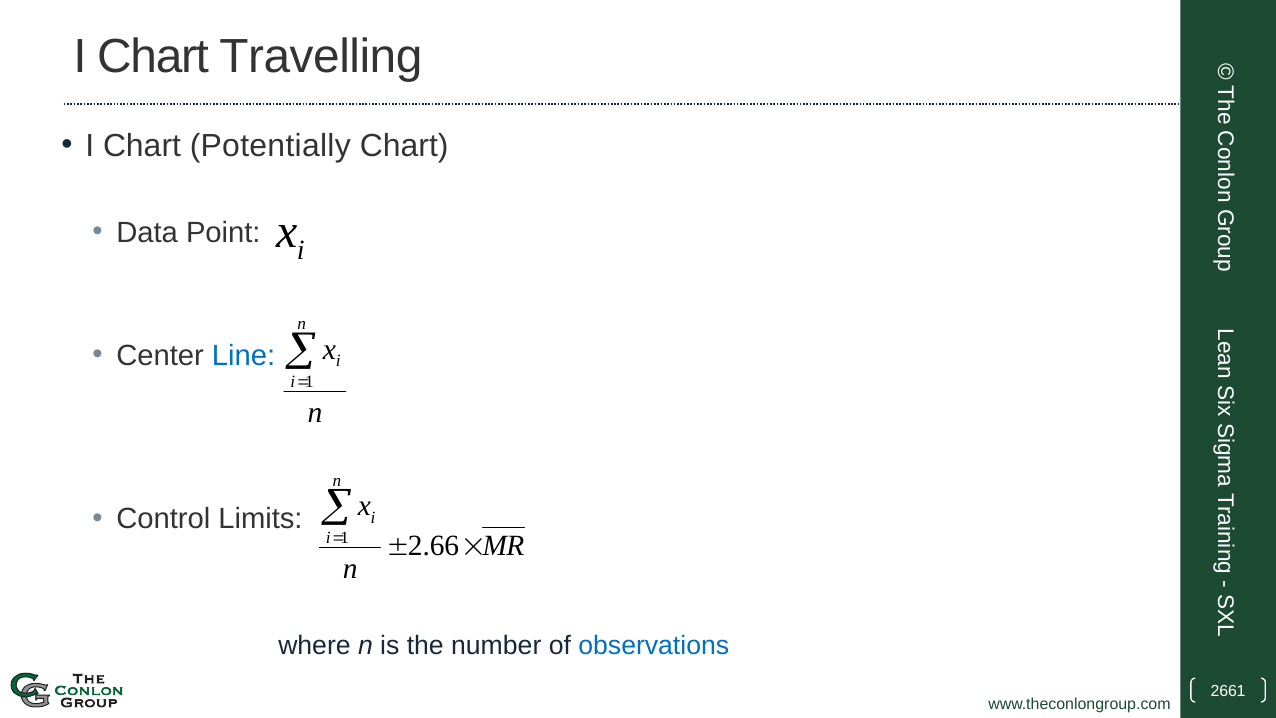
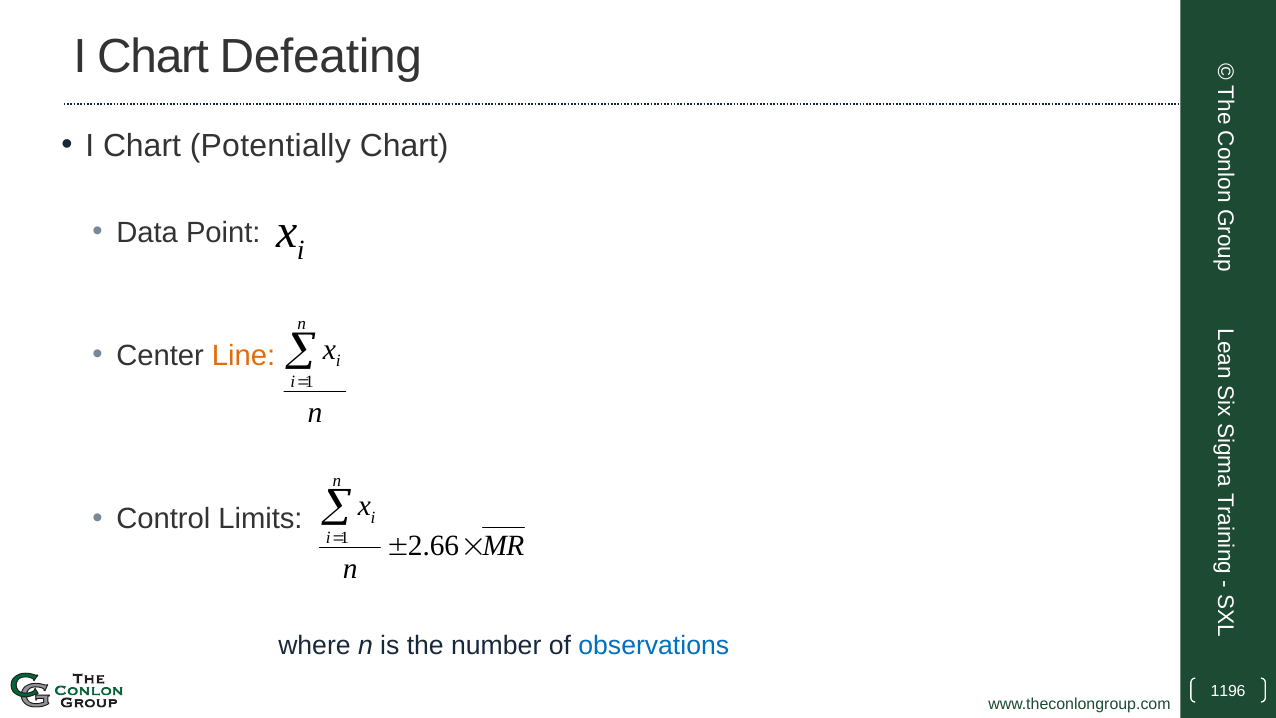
Travelling: Travelling -> Defeating (321, 57)
Line colour: blue -> orange (244, 355)
2661: 2661 -> 1196 (1228, 691)
